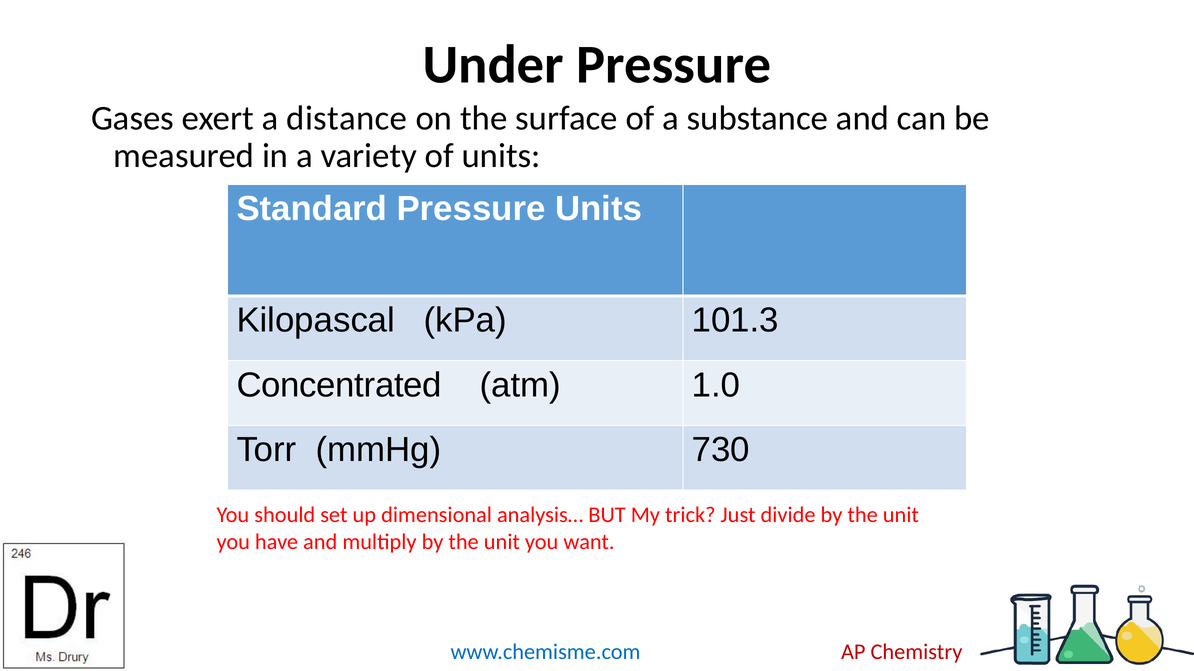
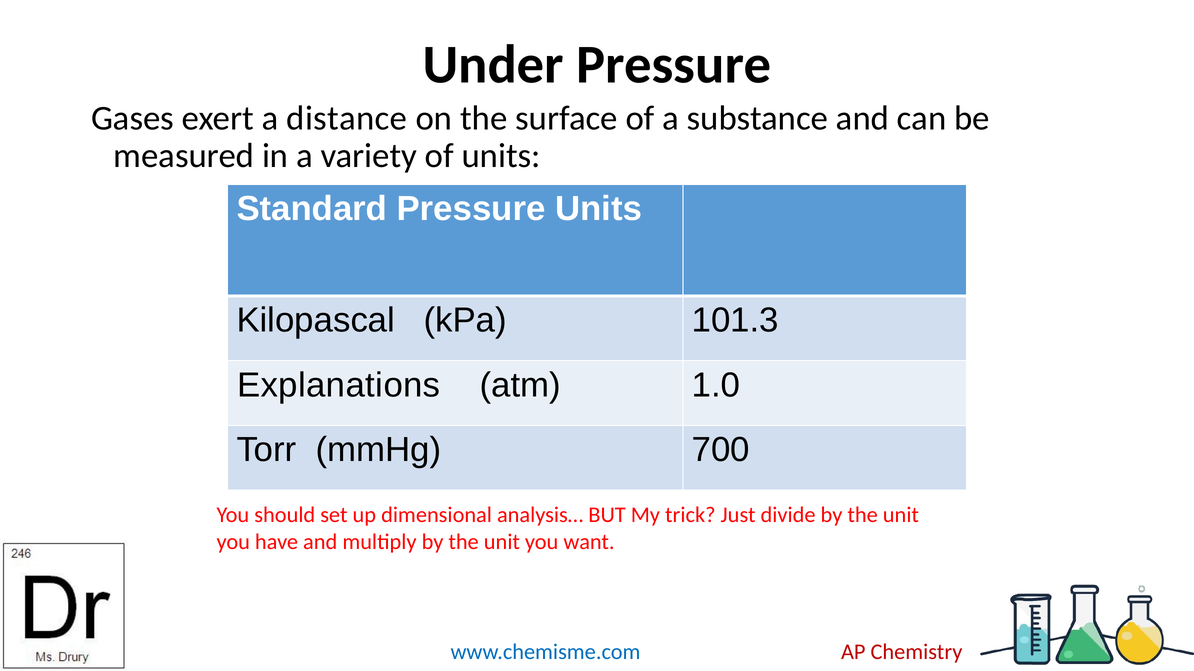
Concentrated: Concentrated -> Explanations (339, 385)
730: 730 -> 700 (721, 450)
